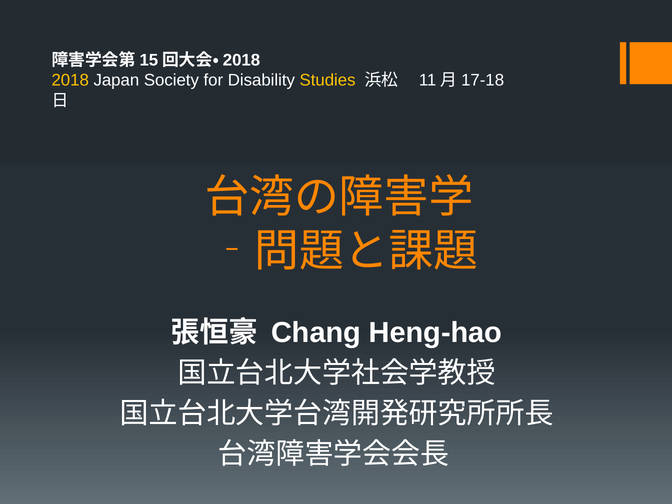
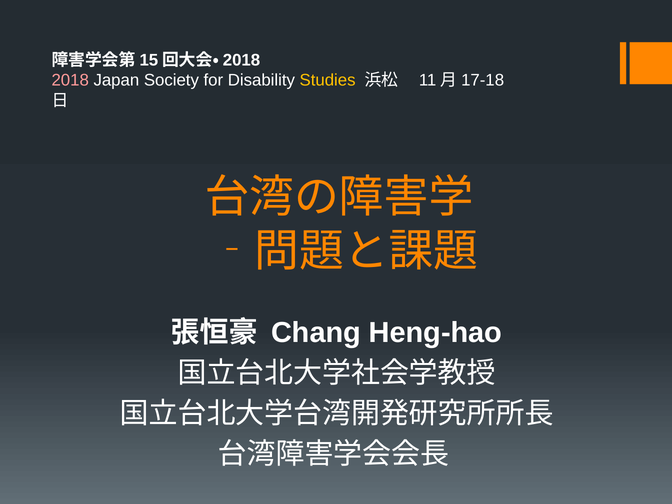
2018 colour: yellow -> pink (70, 80)
